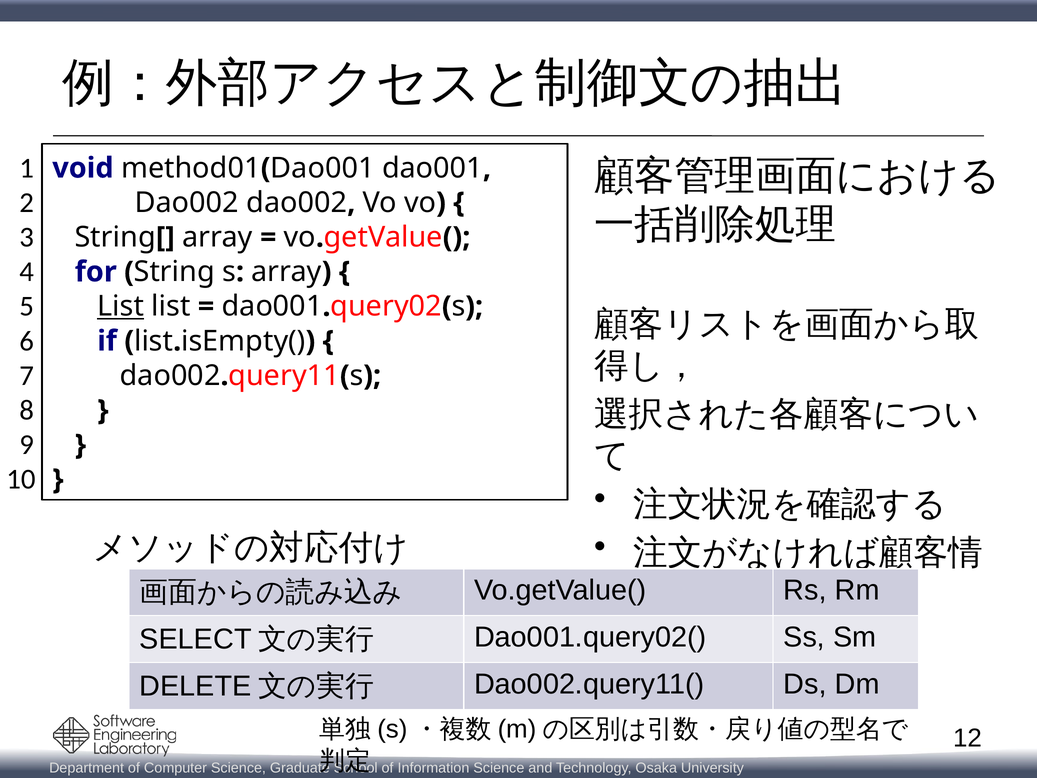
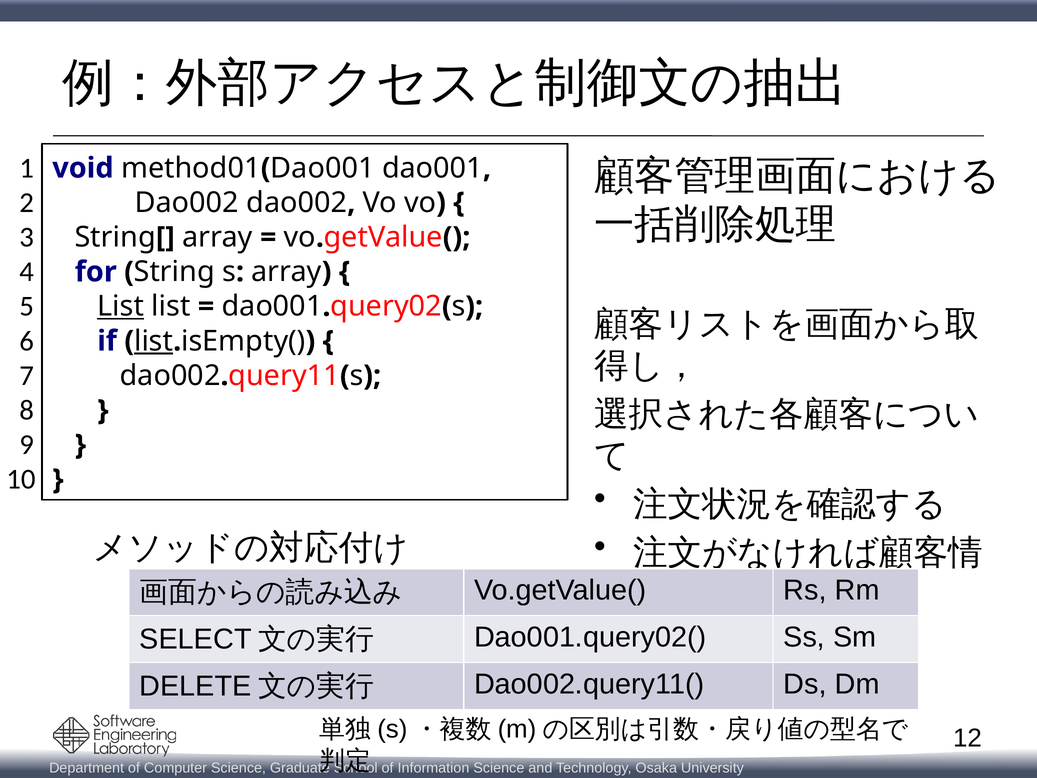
list underline: none -> present (154, 341)
